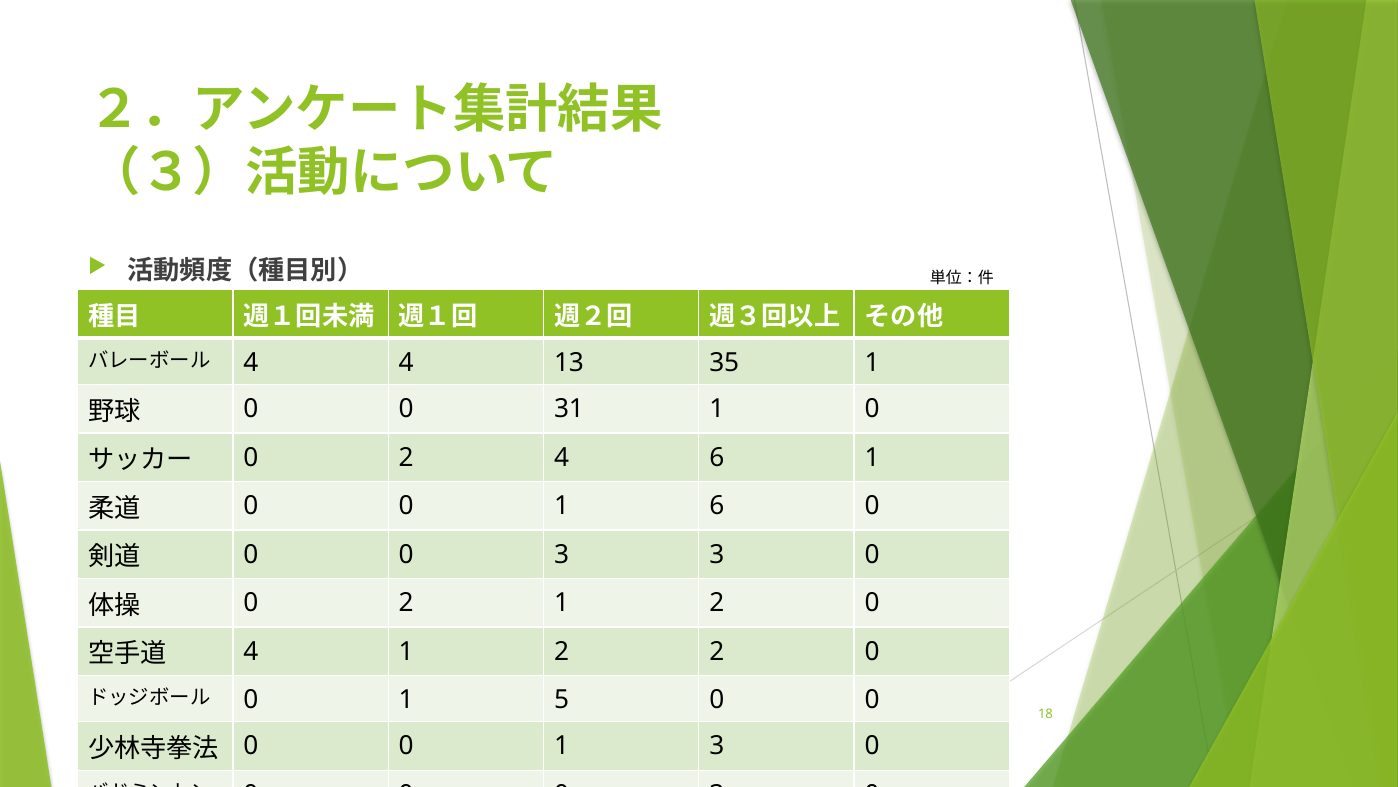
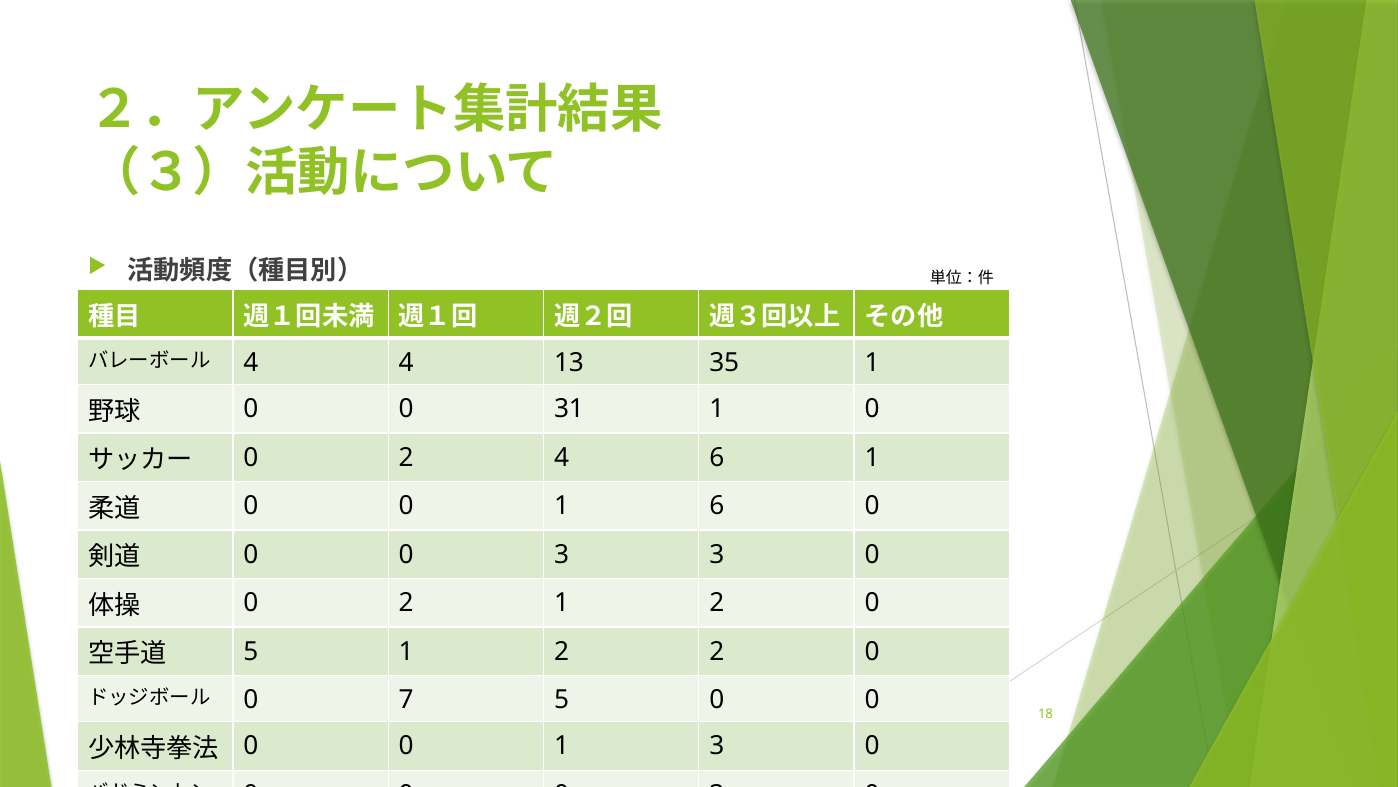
4: 4 -> 5 (251, 651)
1: 1 -> 7 (406, 699)
